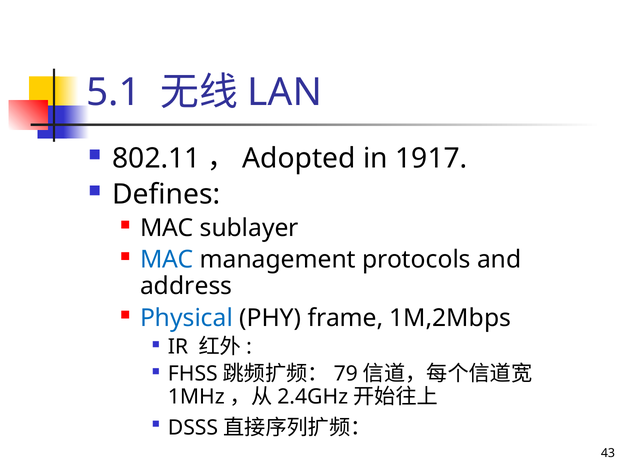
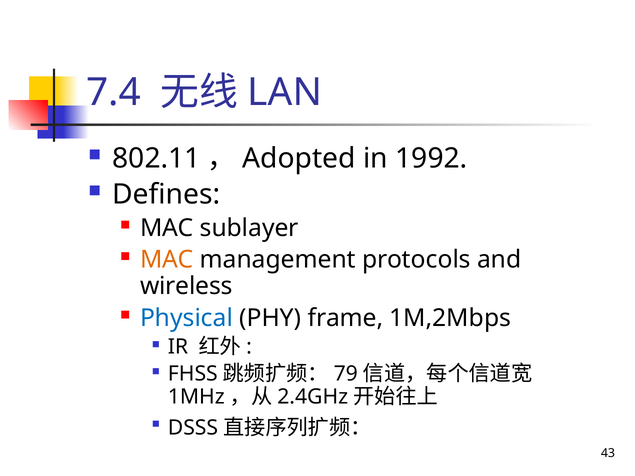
5.1: 5.1 -> 7.4 (114, 93)
1917: 1917 -> 1992 (431, 158)
MAC colour: blue -> orange (167, 260)
address: address -> wireless (186, 286)
